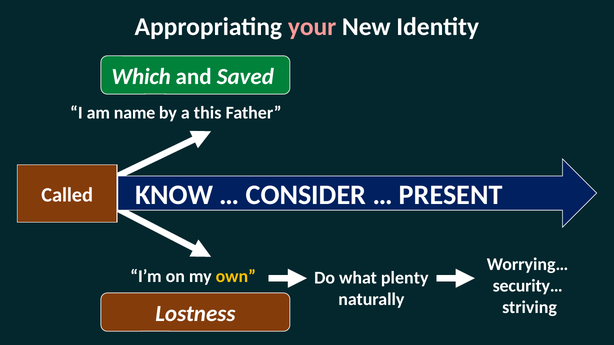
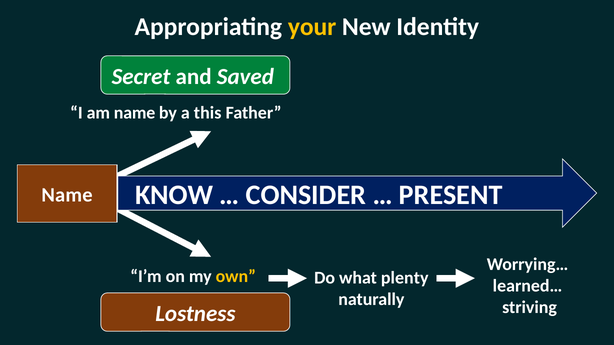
your colour: pink -> yellow (312, 27)
Which: Which -> Secret (141, 77)
Called: Called -> Name (67, 195)
security…: security… -> learned… (528, 286)
